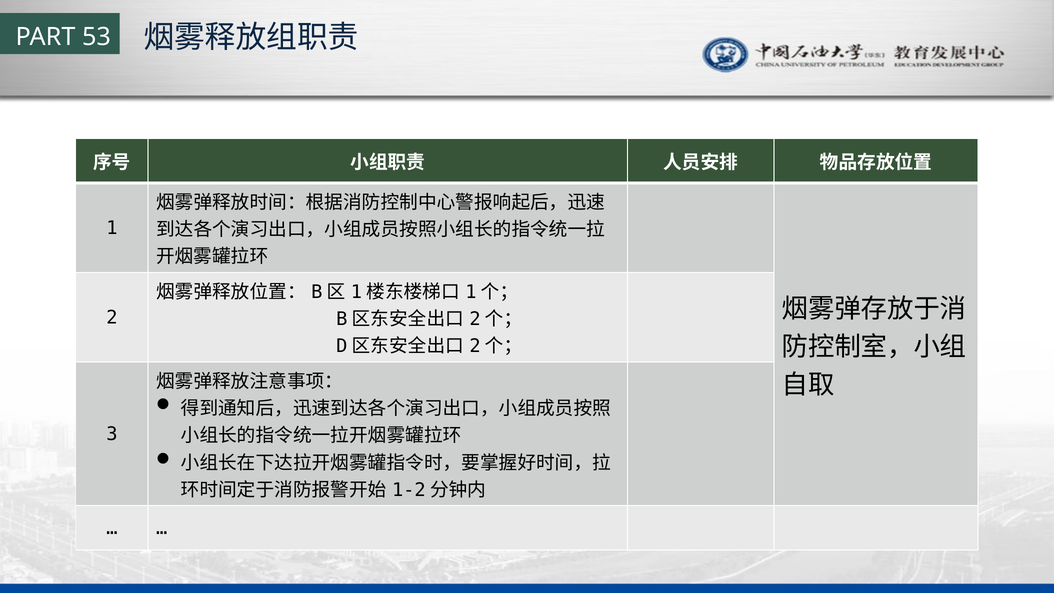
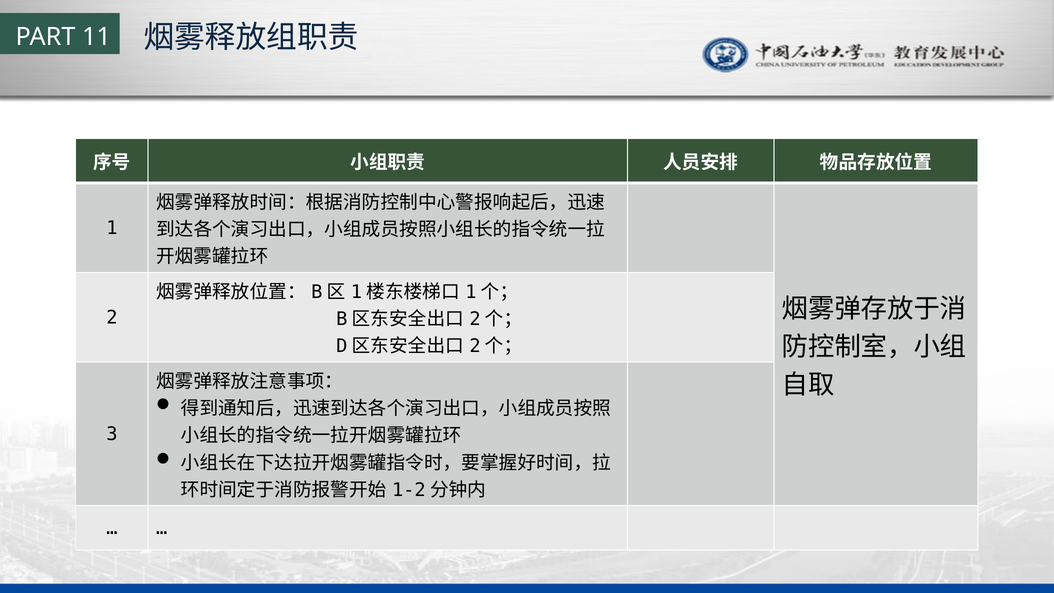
53: 53 -> 11 (96, 37)
